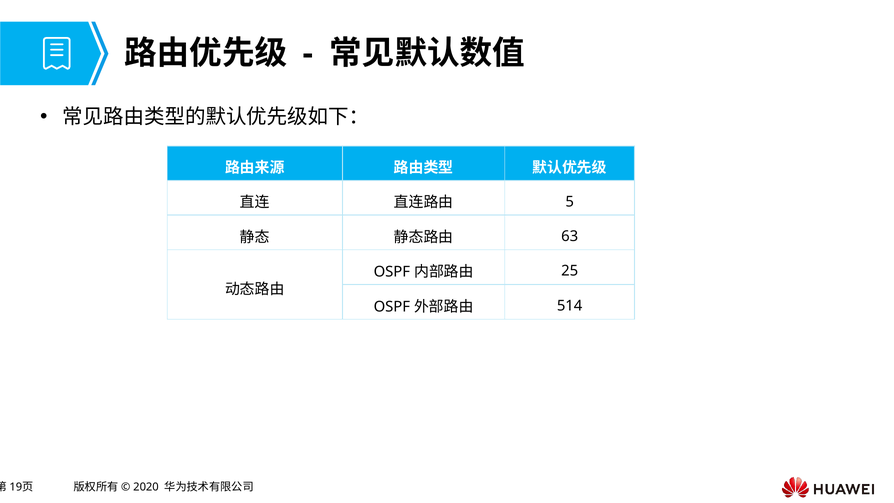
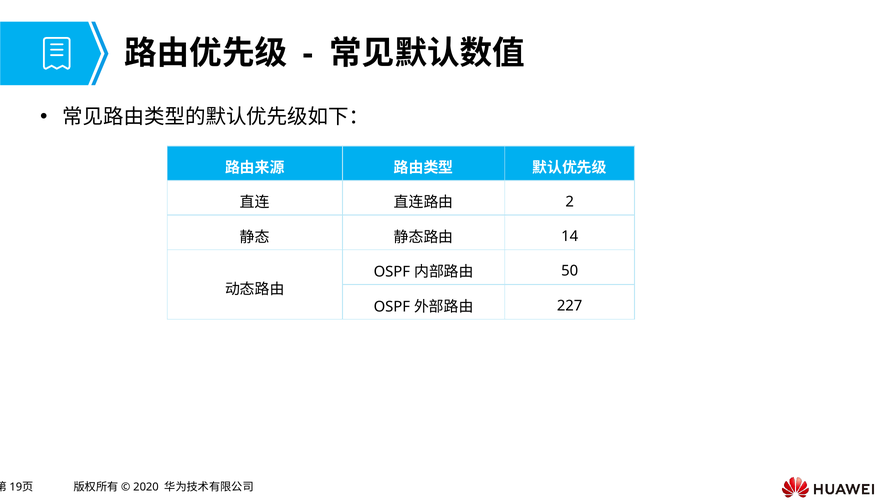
5: 5 -> 2 (570, 202)
63: 63 -> 14 (570, 236)
25: 25 -> 50 (570, 271)
514: 514 -> 227 (570, 306)
